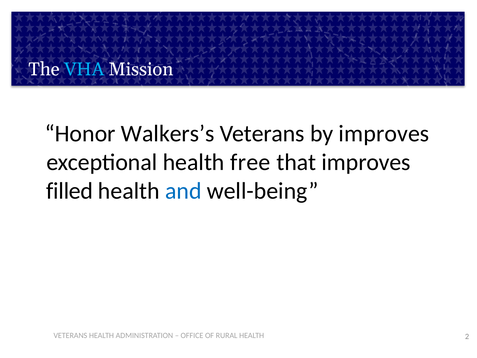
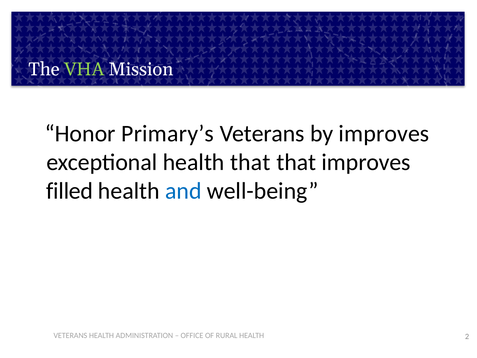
VHA colour: light blue -> light green (84, 69)
Walkers’s: Walkers’s -> Primary’s (168, 134)
health free: free -> that (250, 162)
